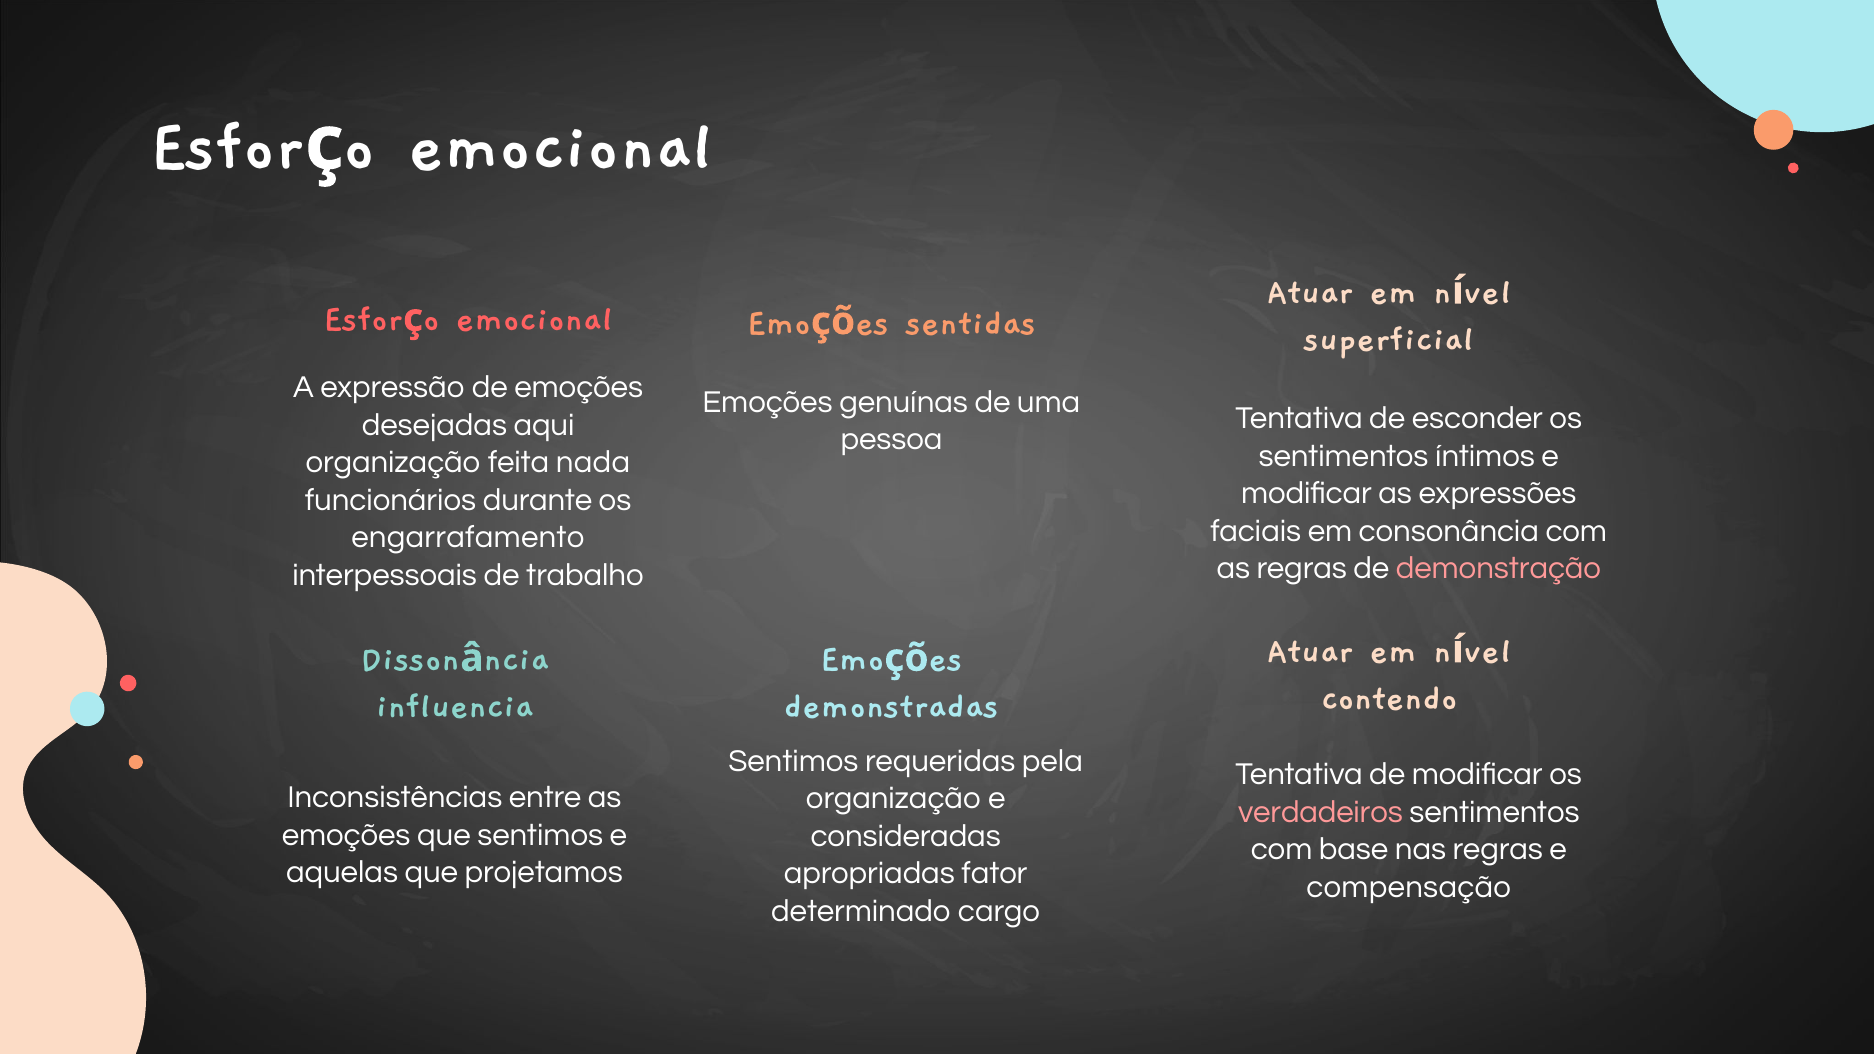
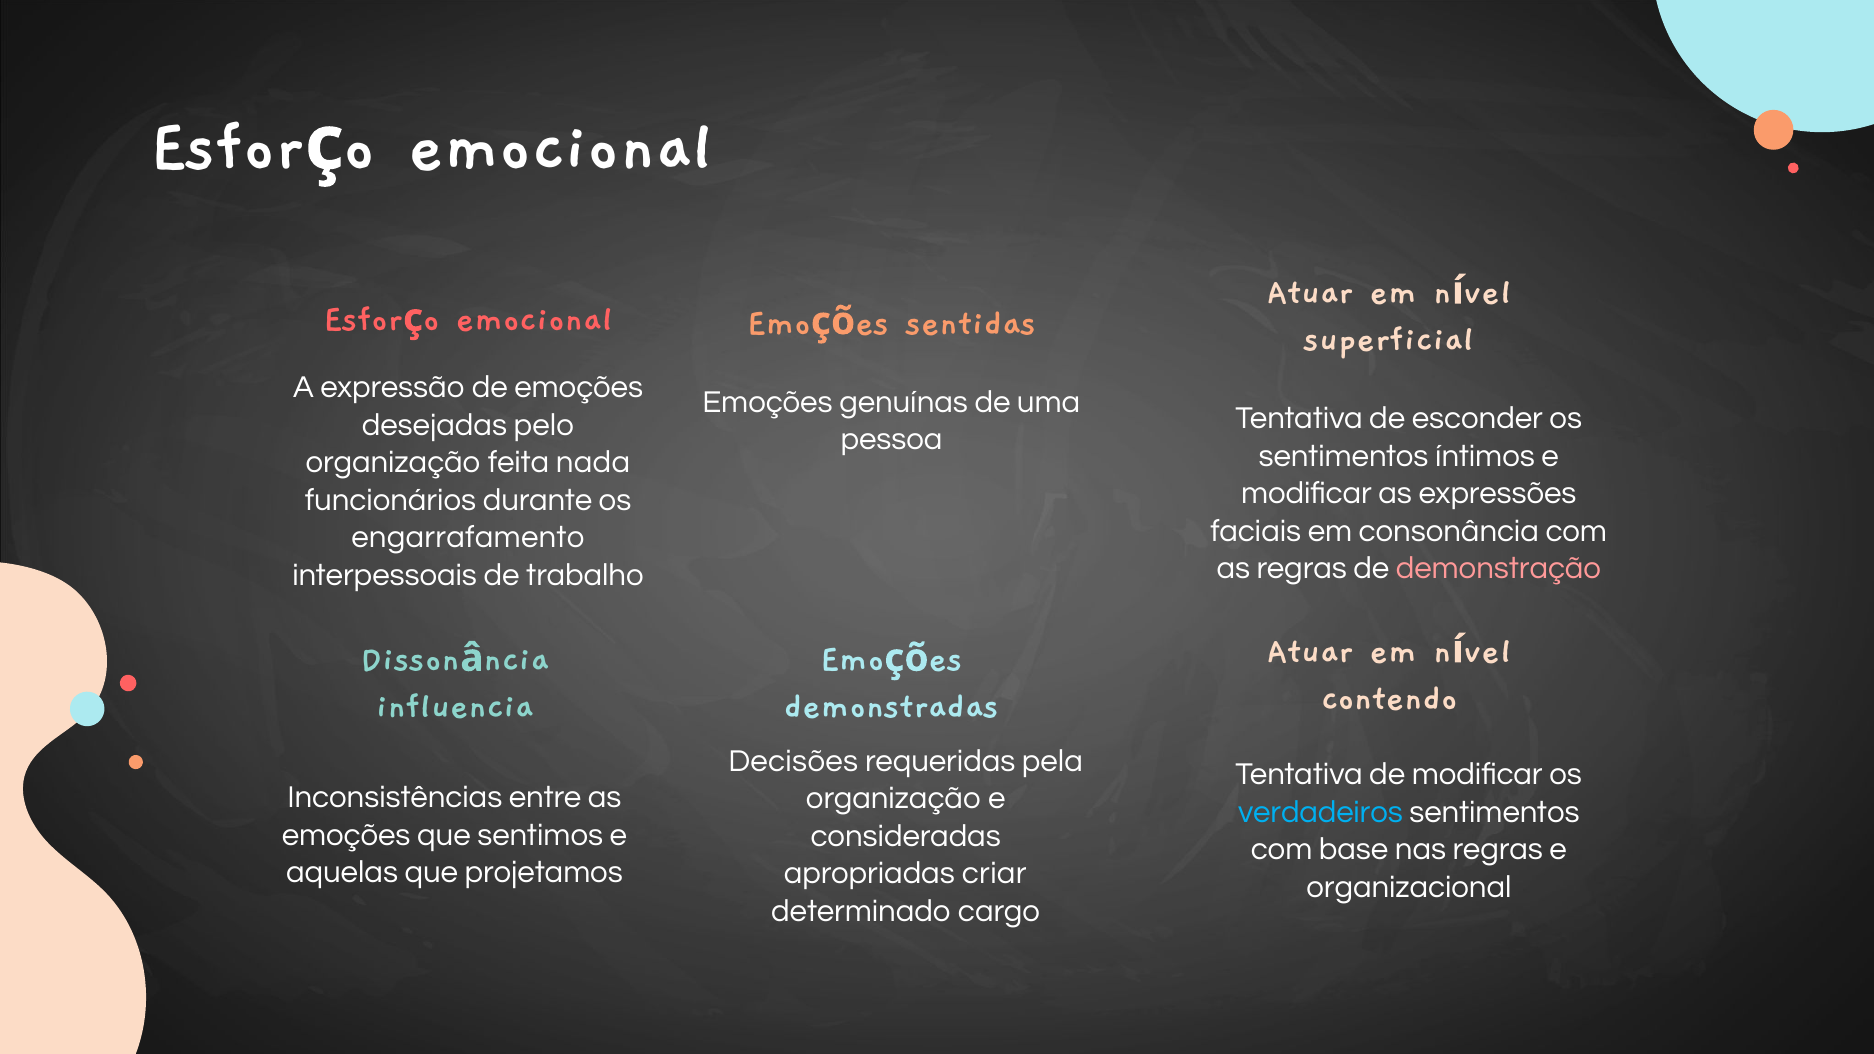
aqui: aqui -> pelo (544, 425)
Sentimos: Sentimos -> Decisões (793, 761)
verdadeiros colour: pink -> light blue (1320, 812)
fator: fator -> criar (994, 874)
compensação: compensação -> organizacional (1409, 887)
